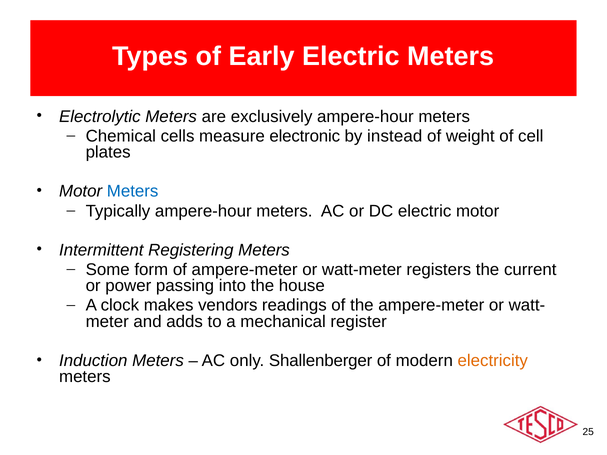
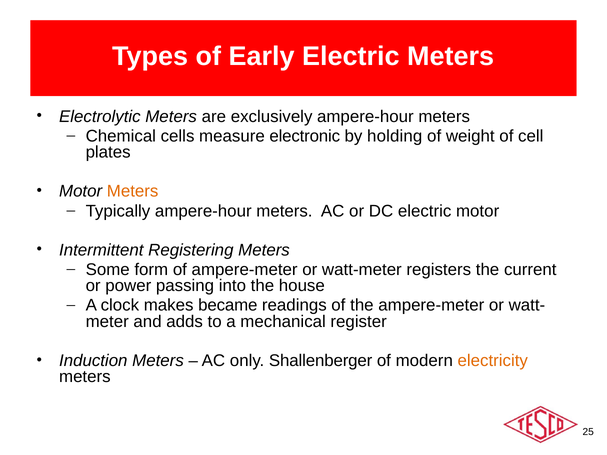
instead: instead -> holding (395, 136)
Meters colour: blue -> orange (133, 191)
vendors: vendors -> became (228, 306)
